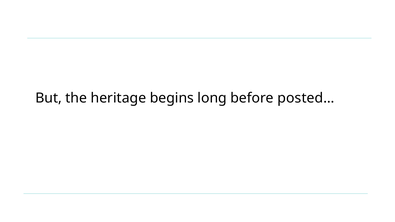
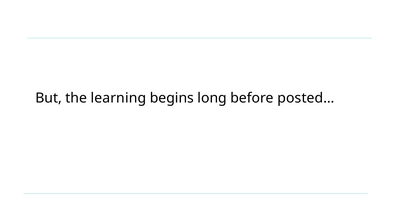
heritage: heritage -> learning (118, 98)
